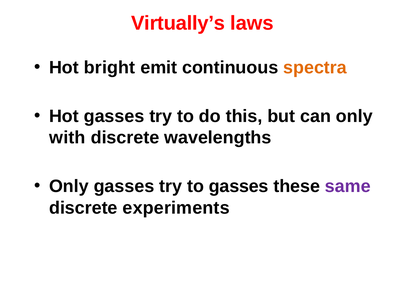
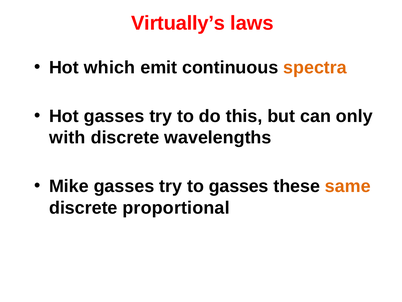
bright: bright -> which (110, 67)
Only: Only -> Mike (69, 186)
same colour: purple -> orange (348, 186)
experiments: experiments -> proportional (176, 207)
